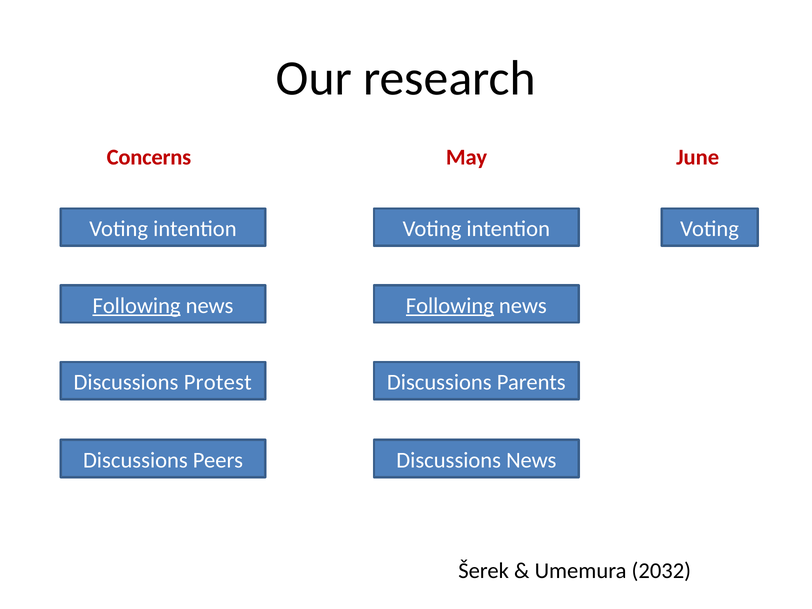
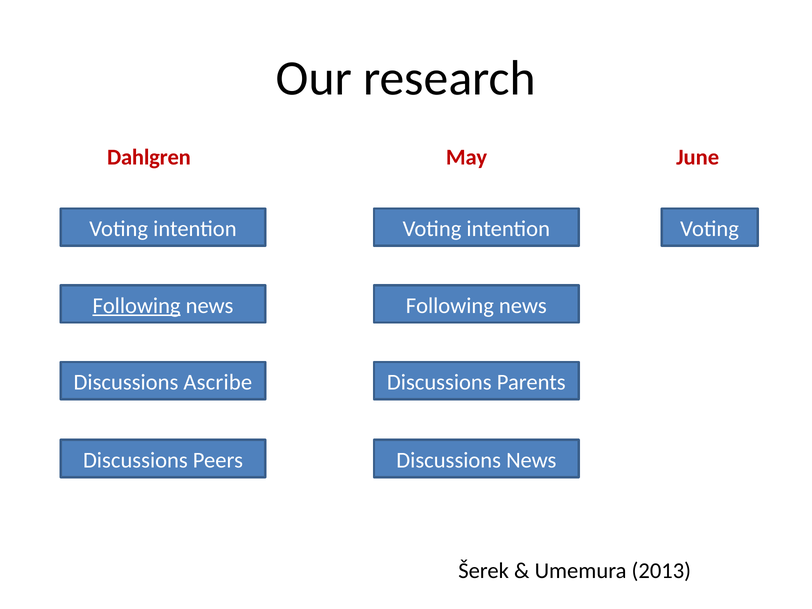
Concerns: Concerns -> Dahlgren (149, 157)
Following underline: present -> none (450, 306)
Protest: Protest -> Ascribe (218, 382)
2032: 2032 -> 2013 (661, 571)
